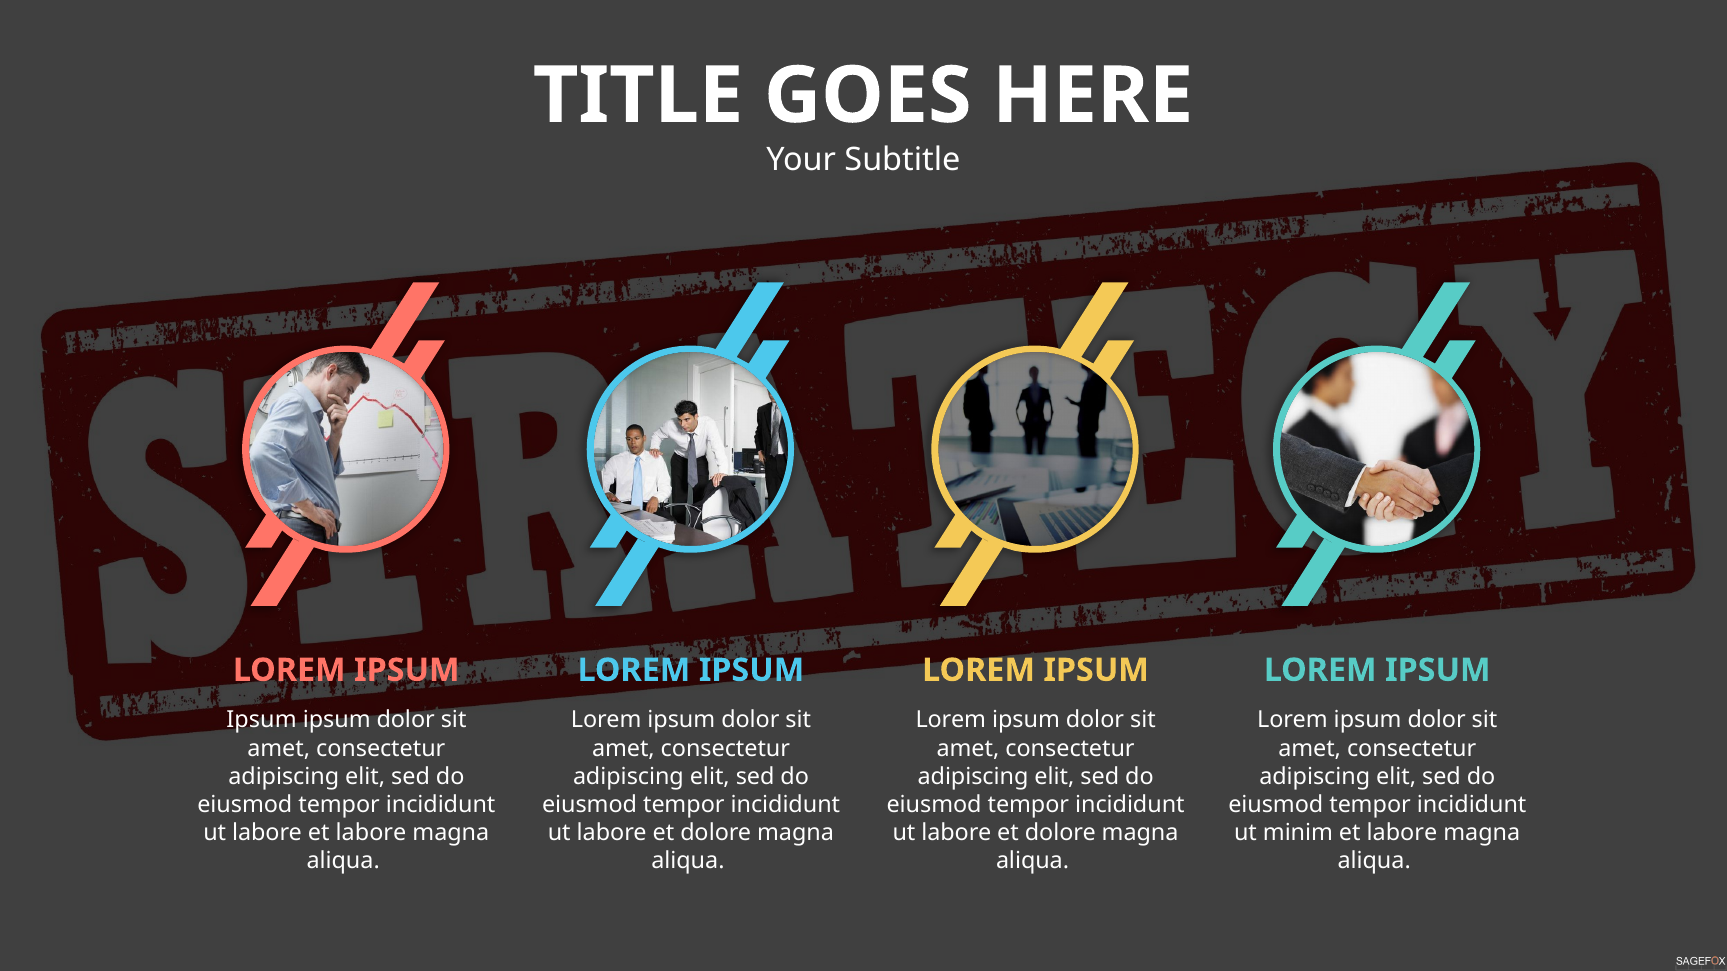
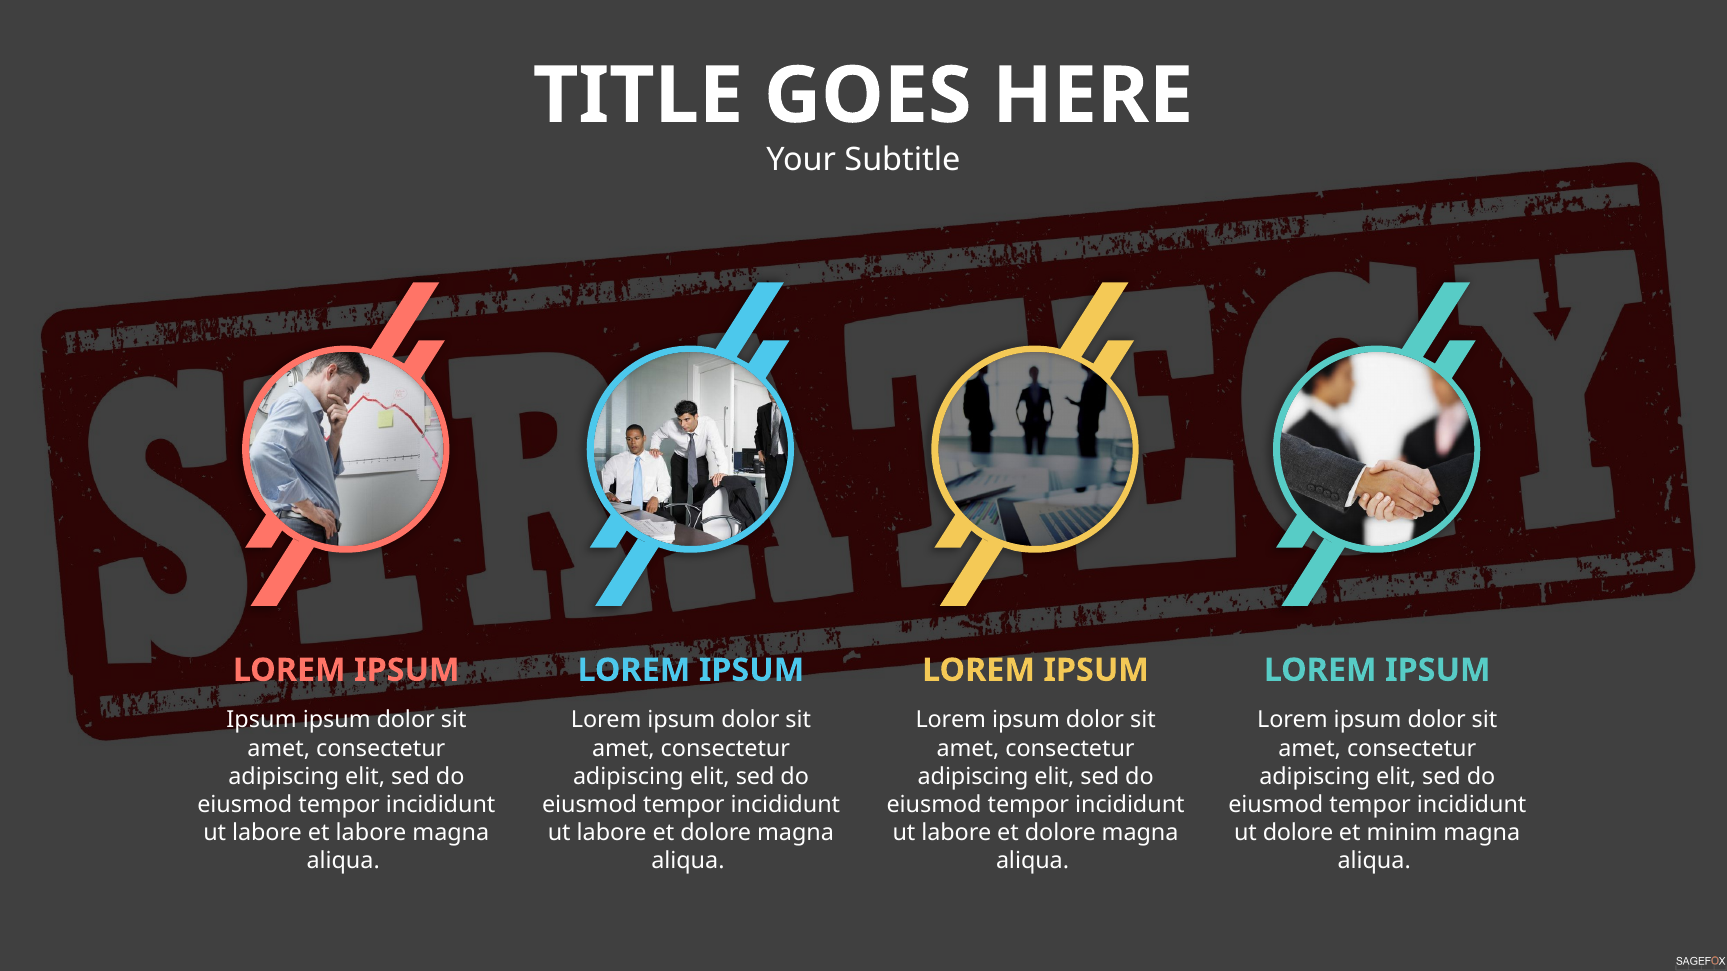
ut minim: minim -> dolore (1298, 833)
labore: labore -> minim (1402, 833)
